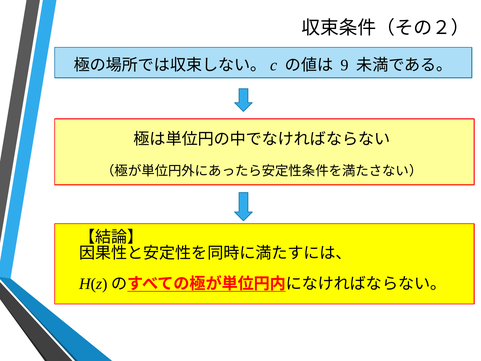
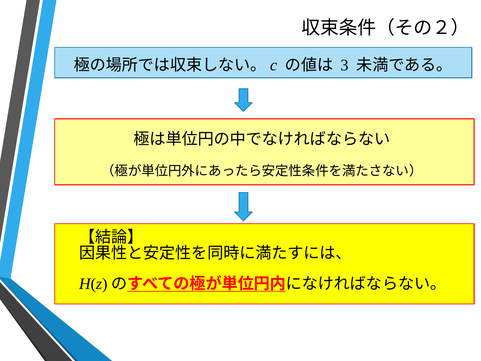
9: 9 -> 3 (344, 65)
